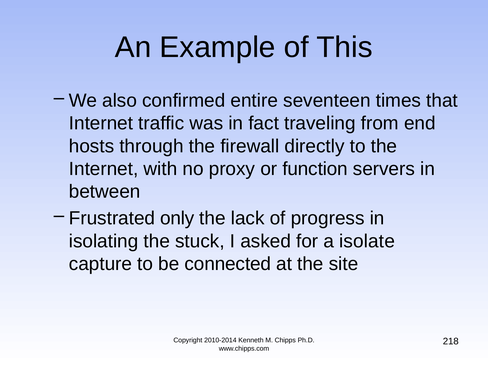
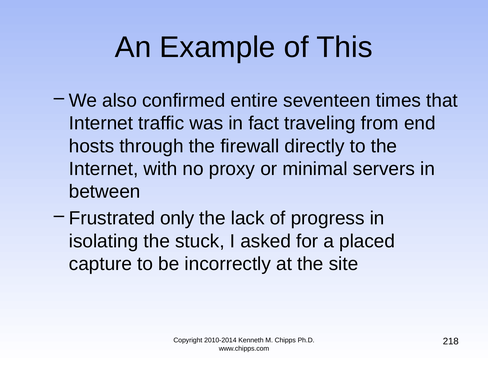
function: function -> minimal (315, 169)
isolate: isolate -> placed (367, 241)
connected: connected -> incorrectly (228, 264)
